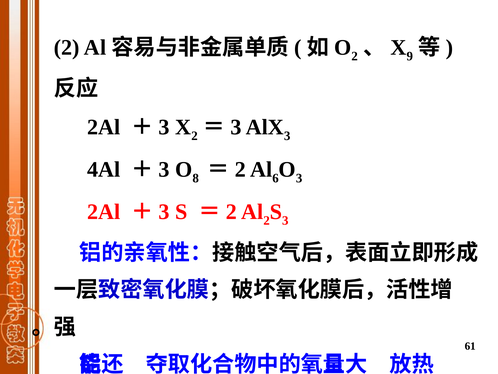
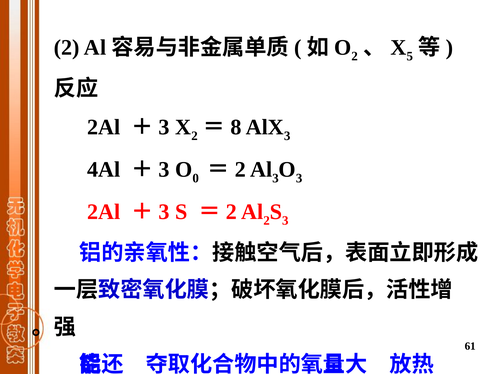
9: 9 -> 5 (410, 56)
3: 3 -> 8 (236, 127)
8: 8 -> 0 (196, 178)
6: 6 -> 3 (275, 178)
